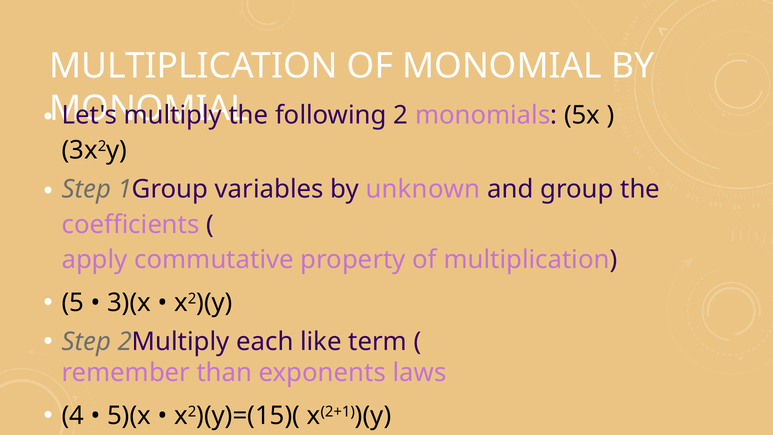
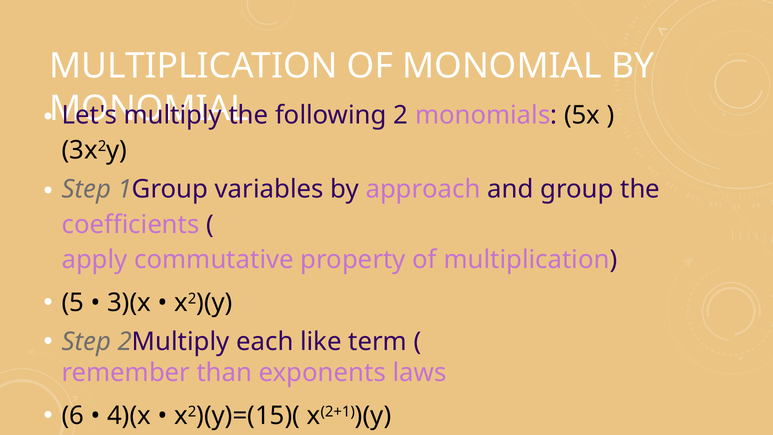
unknown: unknown -> approach (423, 189)
4: 4 -> 6 (73, 416)
5)(x: 5)(x -> 4)(x (129, 416)
